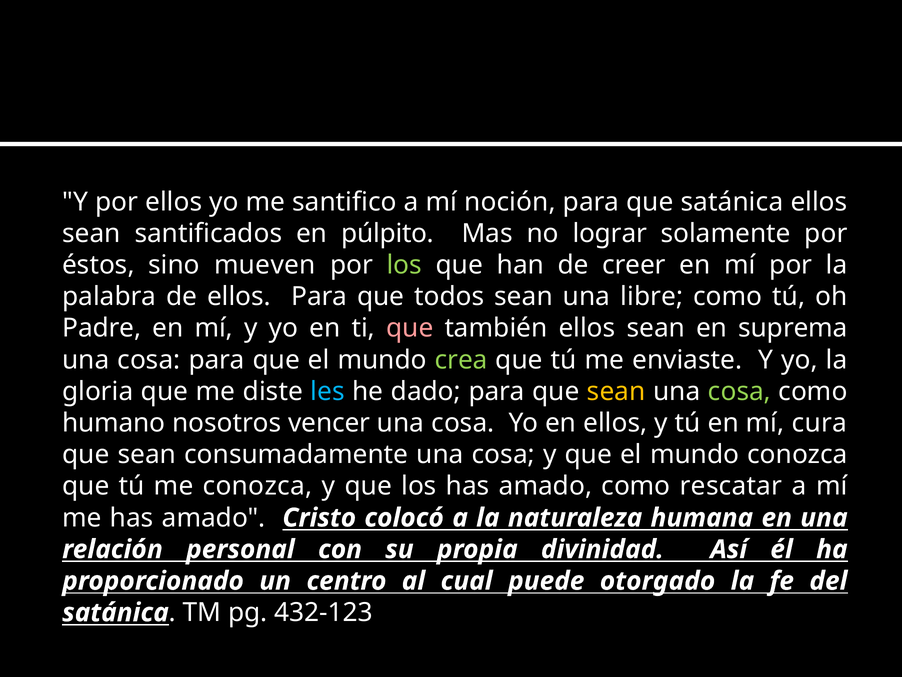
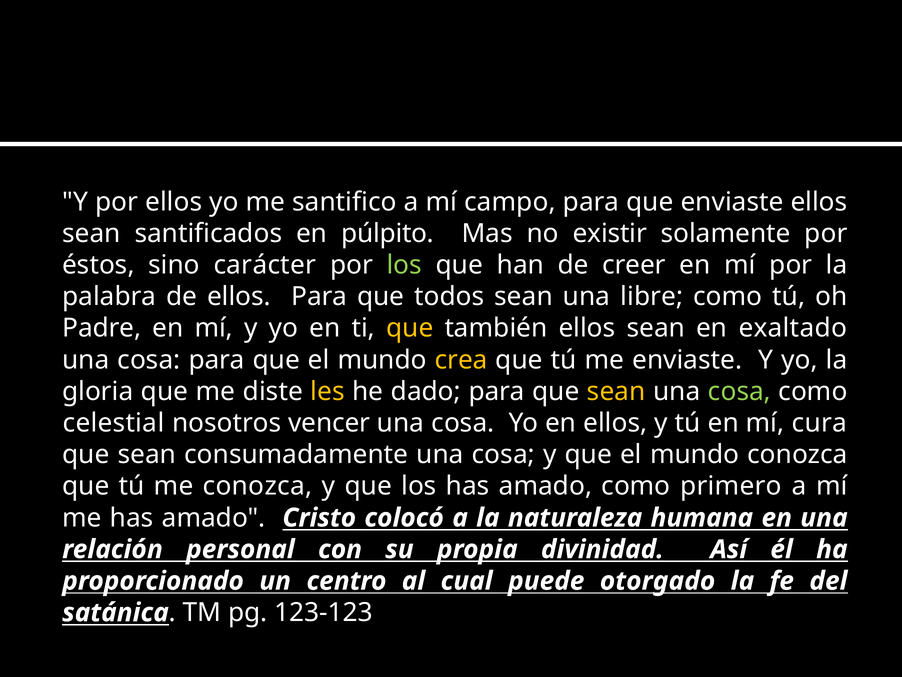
noción: noción -> campo (510, 202)
que satánica: satánica -> enviaste (732, 202)
lograr: lograr -> existir (610, 233)
mueven: mueven -> carácter (265, 265)
que colour: pink -> yellow (410, 328)
suprema: suprema -> exaltado (793, 328)
crea colour: light green -> yellow (461, 360)
les colour: light blue -> yellow (328, 391)
humano: humano -> celestial (113, 423)
rescatar: rescatar -> primero (731, 486)
432-123: 432-123 -> 123-123 (324, 612)
